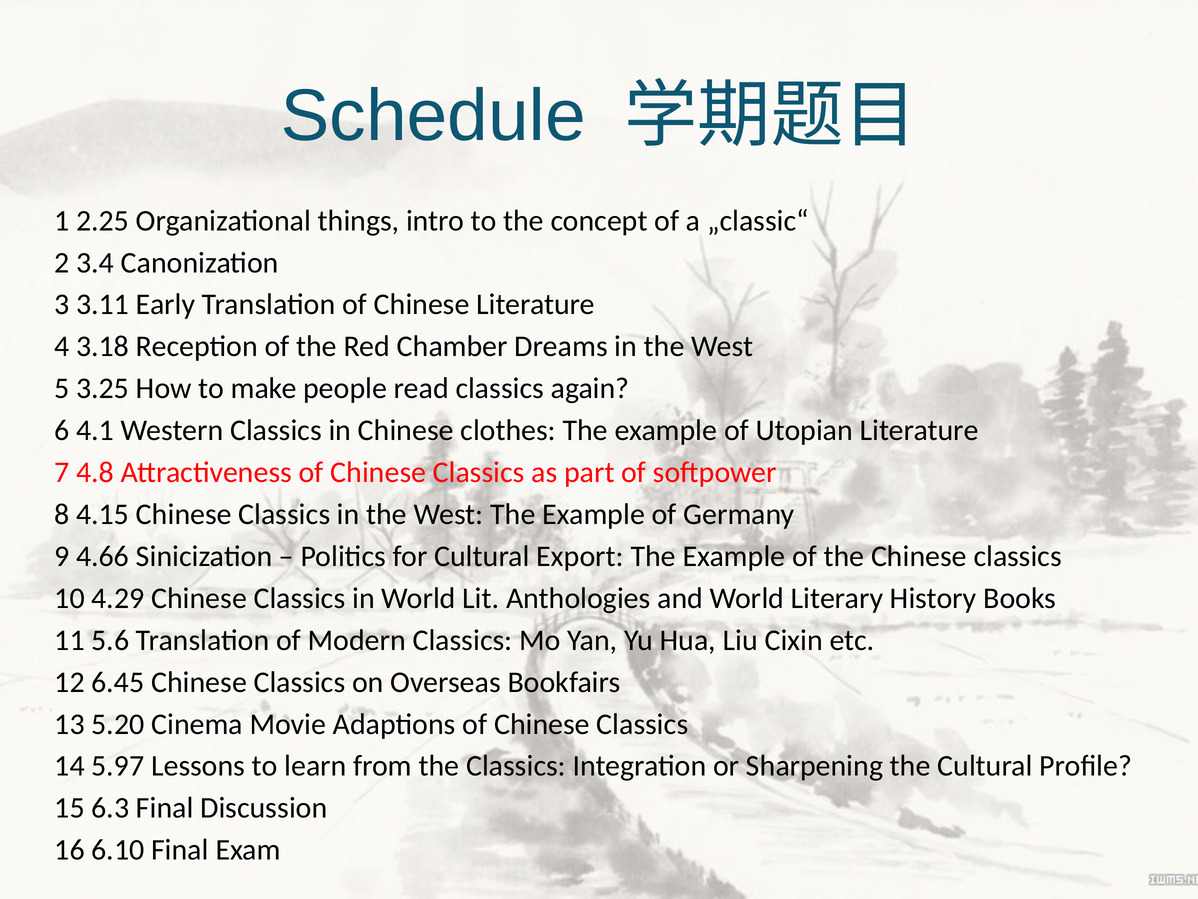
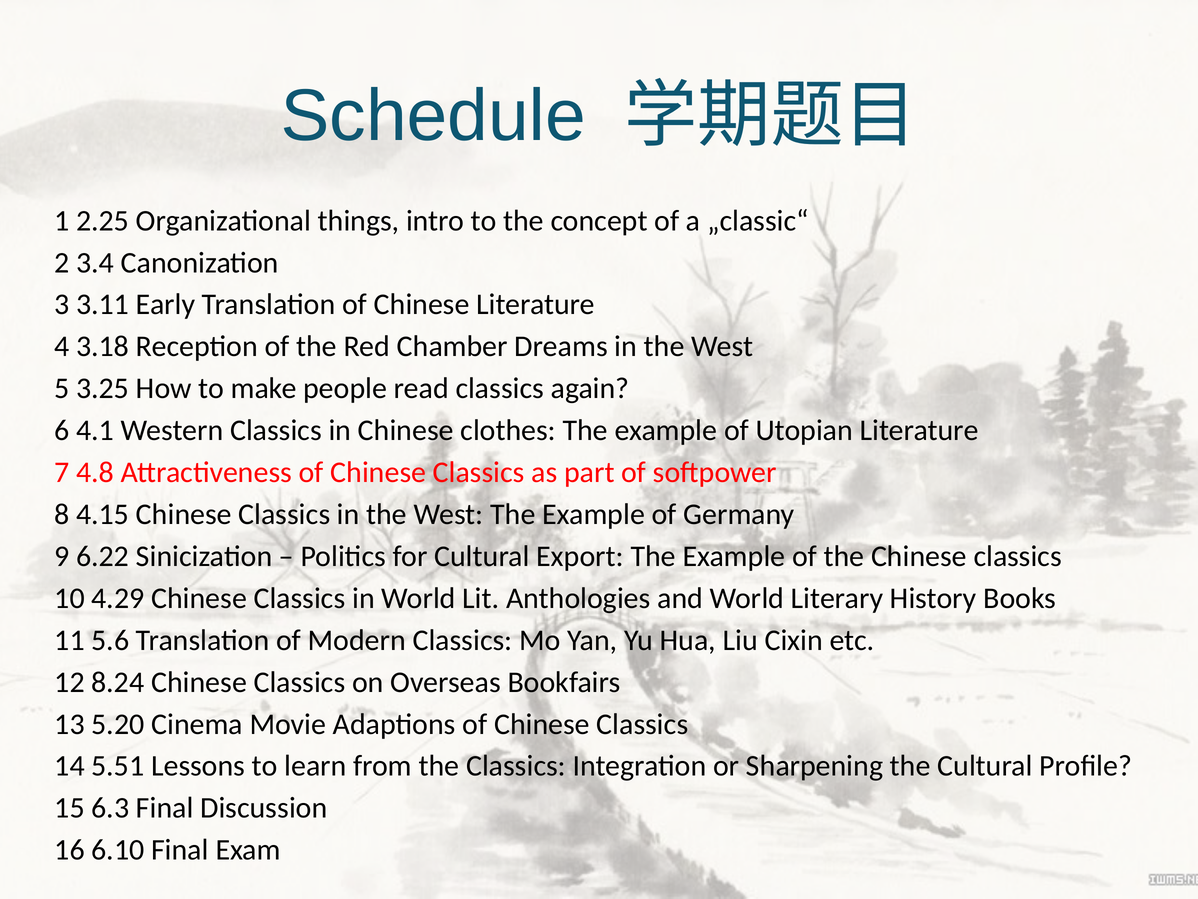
4.66: 4.66 -> 6.22 (103, 556)
6.45: 6.45 -> 8.24 (118, 682)
5.97: 5.97 -> 5.51 (118, 766)
